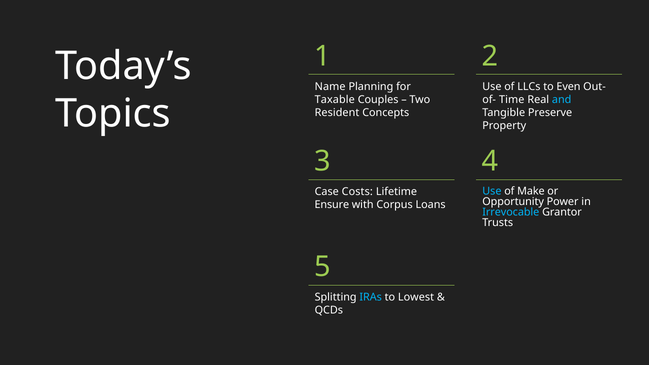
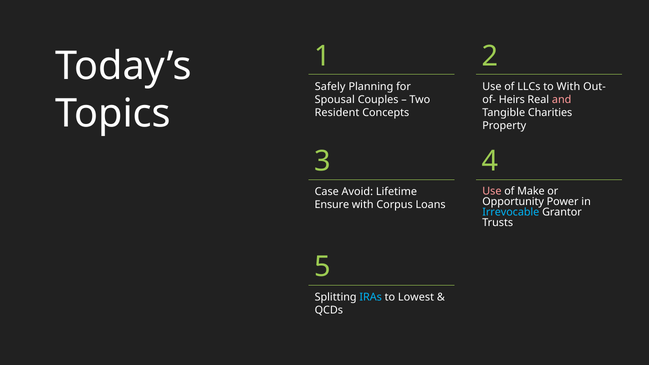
Name: Name -> Safely (330, 87)
to Even: Even -> With (568, 87)
Taxable: Taxable -> Spousal (335, 100)
Time: Time -> Heirs (512, 100)
and colour: light blue -> pink (562, 100)
Preserve: Preserve -> Charities (550, 113)
Use colour: light blue -> pink (492, 191)
Costs: Costs -> Avoid (357, 192)
